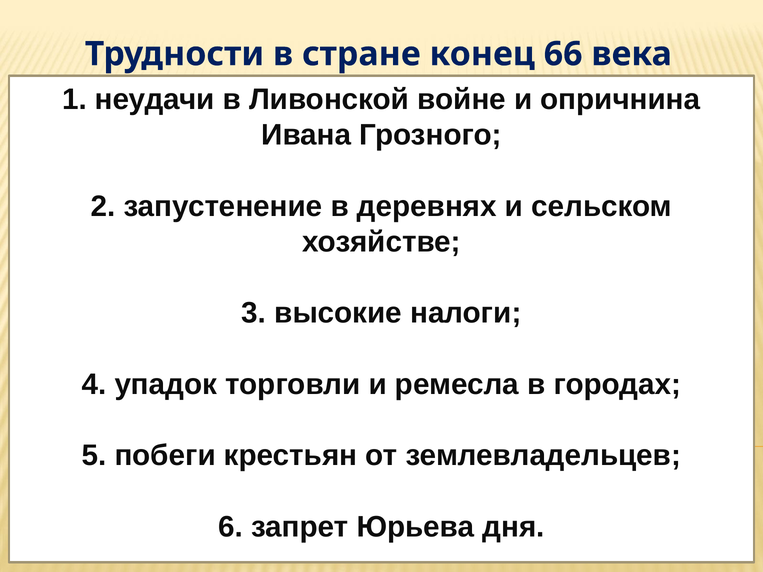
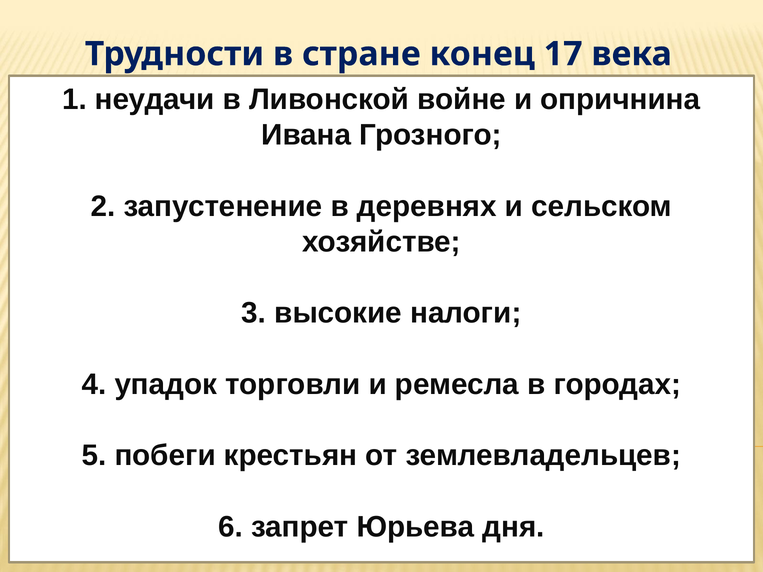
66: 66 -> 17 (563, 54)
